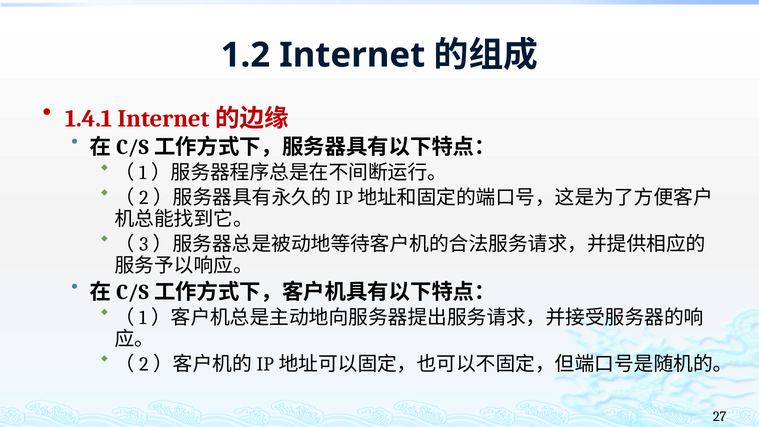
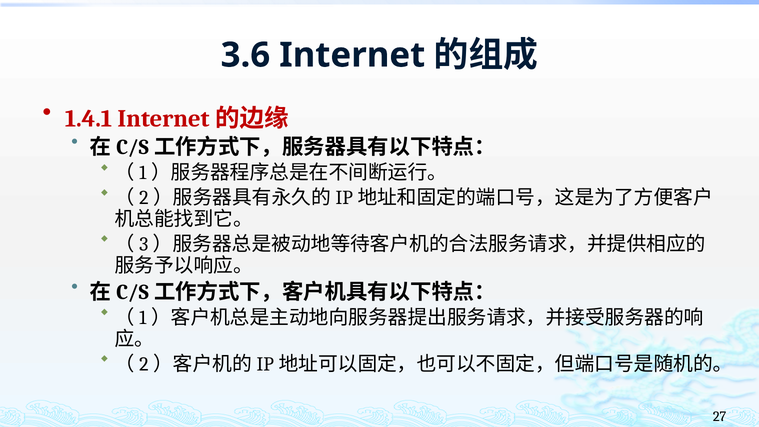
1.2: 1.2 -> 3.6 (245, 55)
